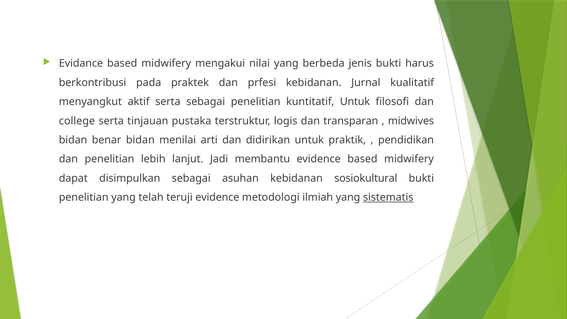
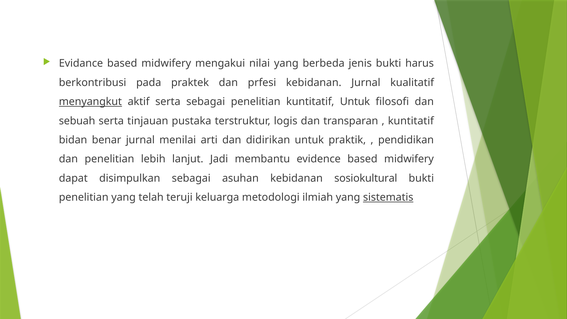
menyangkut underline: none -> present (90, 102)
college: college -> sebuah (77, 121)
midwives: midwives -> kuntitatif (411, 121)
benar bidan: bidan -> jurnal (140, 140)
teruji evidence: evidence -> keluarga (217, 197)
